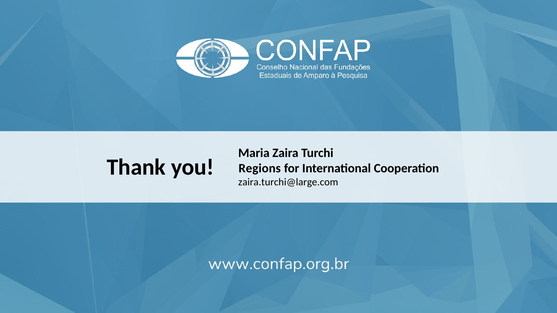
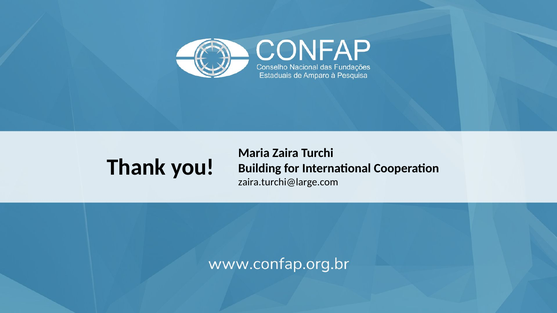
Regions: Regions -> Building (260, 168)
